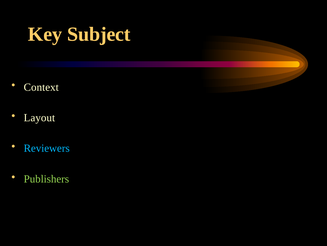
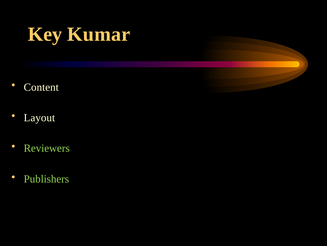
Subject: Subject -> Kumar (99, 34)
Context: Context -> Content (41, 87)
Reviewers colour: light blue -> light green (47, 148)
